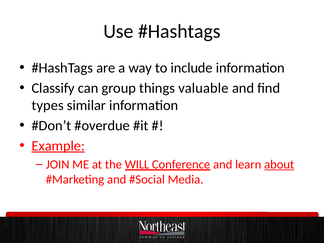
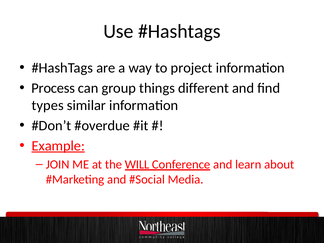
include: include -> project (192, 68)
Classify: Classify -> Process (53, 88)
valuable: valuable -> different (204, 88)
about underline: present -> none (279, 164)
